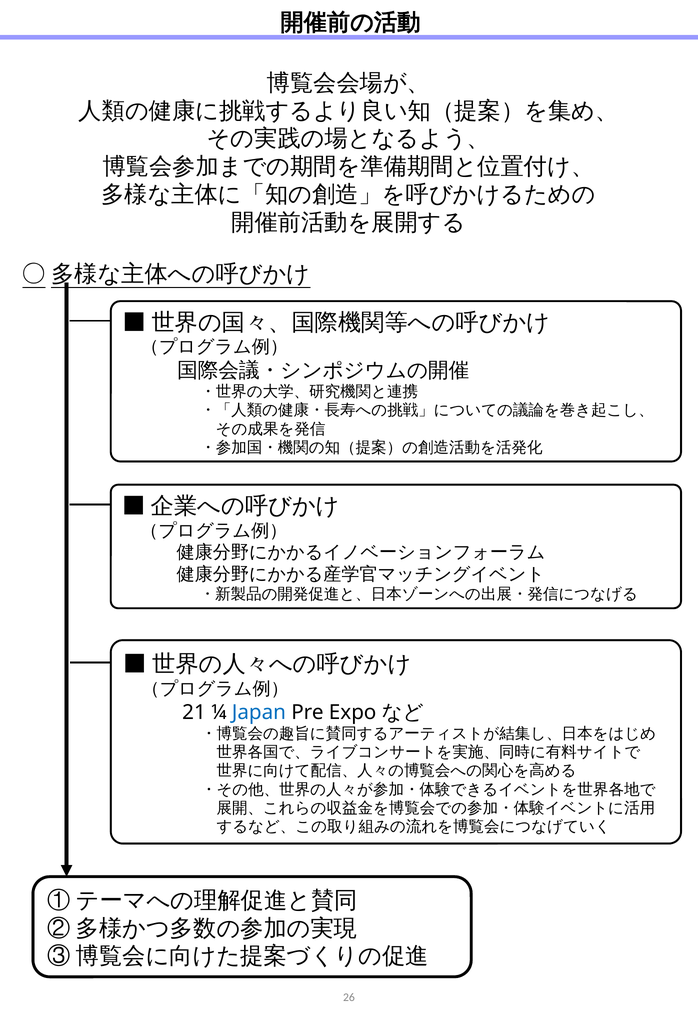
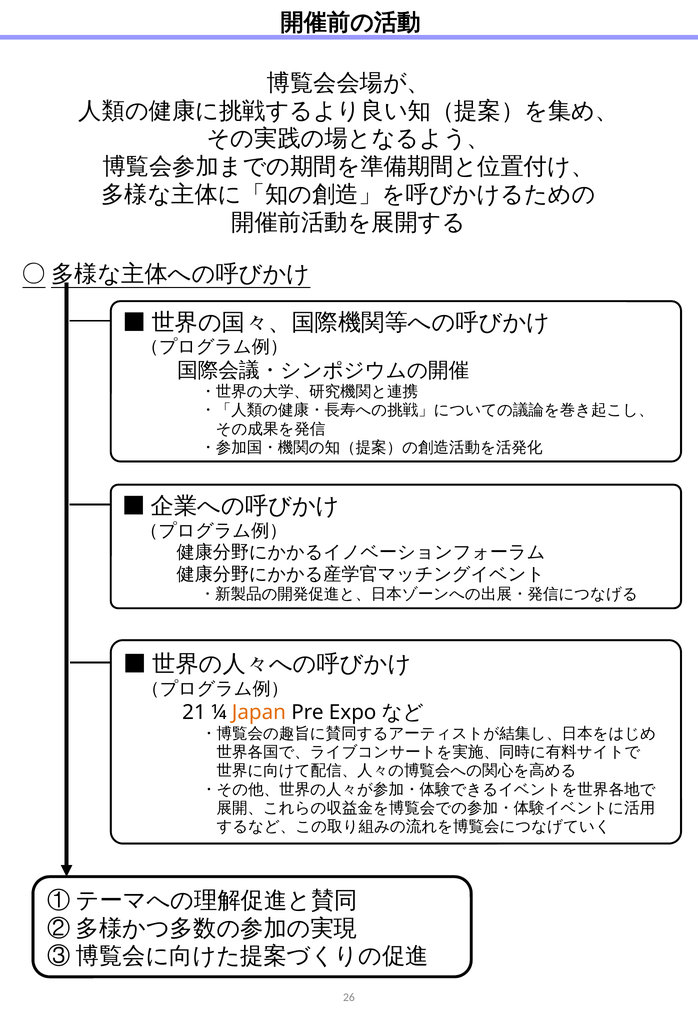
Japan colour: blue -> orange (259, 712)
